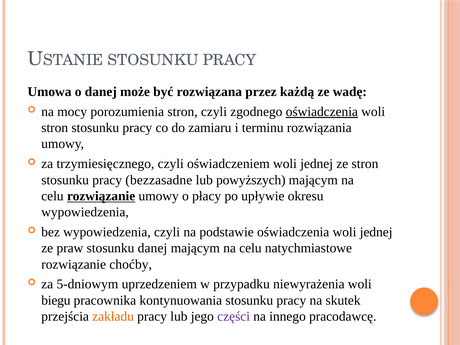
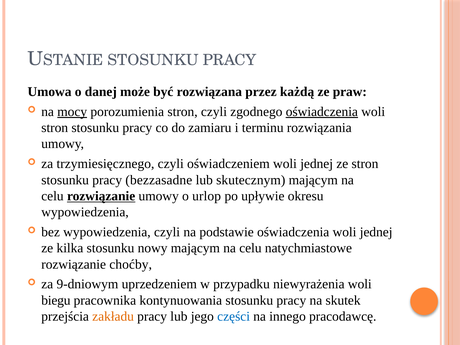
wadę: wadę -> praw (350, 92)
mocy underline: none -> present (72, 112)
powyższych: powyższych -> skutecznym (251, 180)
płacy: płacy -> urlop (207, 196)
praw: praw -> kilka (70, 248)
stosunku danej: danej -> nowy (153, 248)
5-dniowym: 5-dniowym -> 9-dniowym (87, 284)
części colour: purple -> blue (234, 316)
